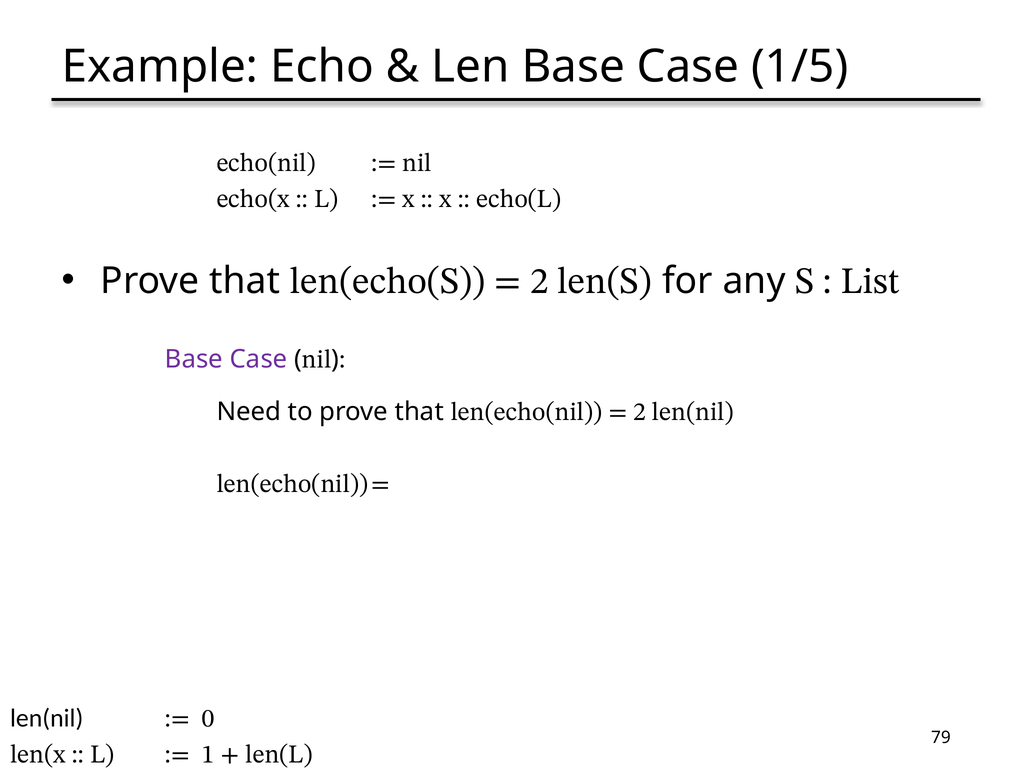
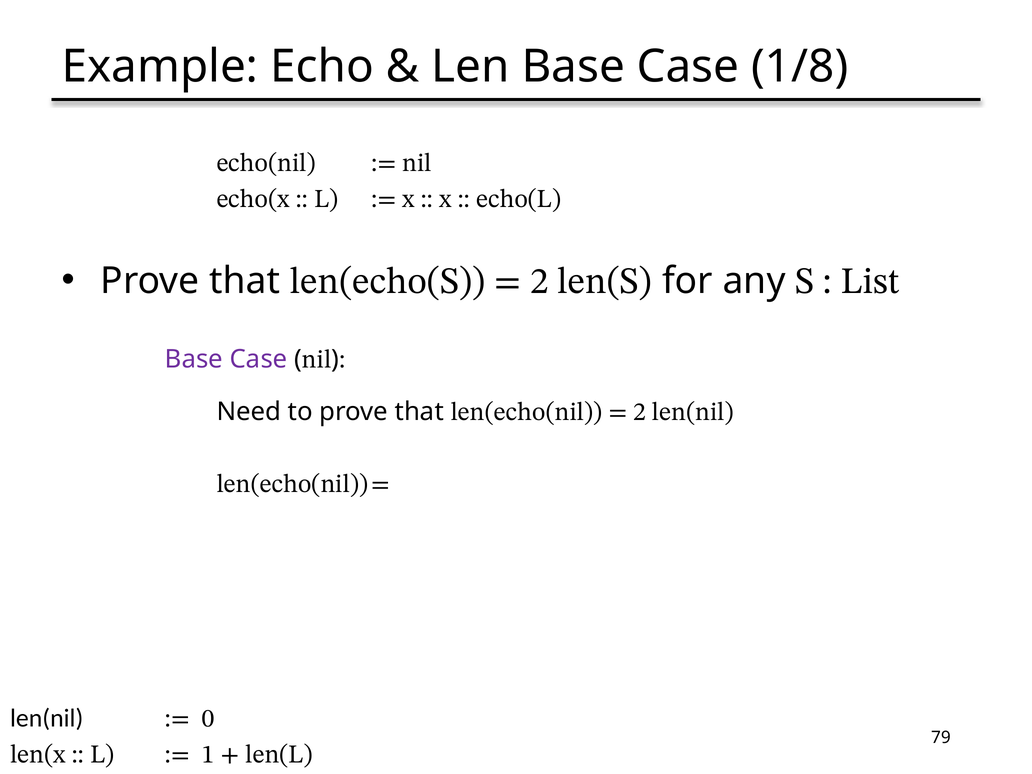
1/5: 1/5 -> 1/8 (800, 67)
